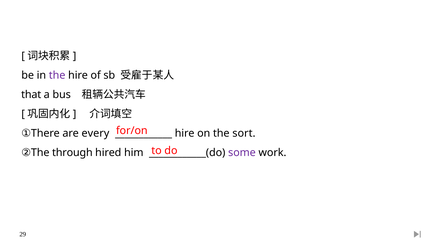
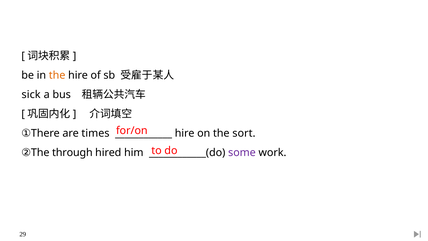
the colour: purple -> orange (57, 75)
that: that -> sick (31, 95)
every: every -> times (95, 133)
